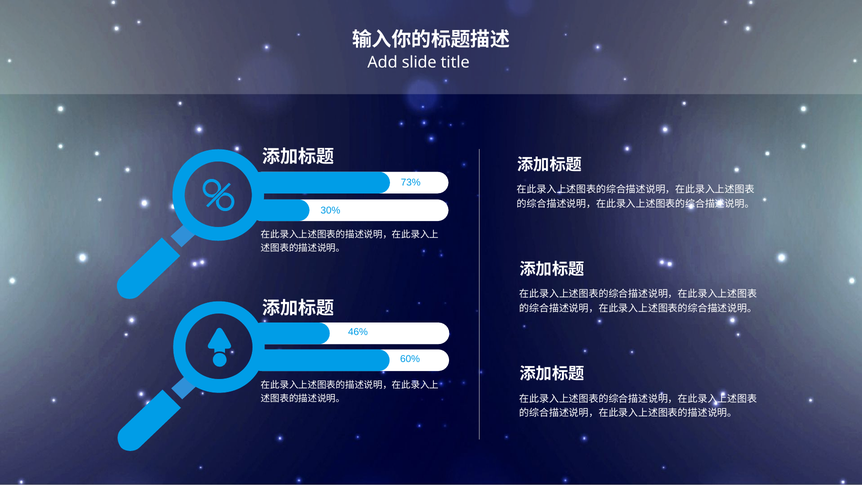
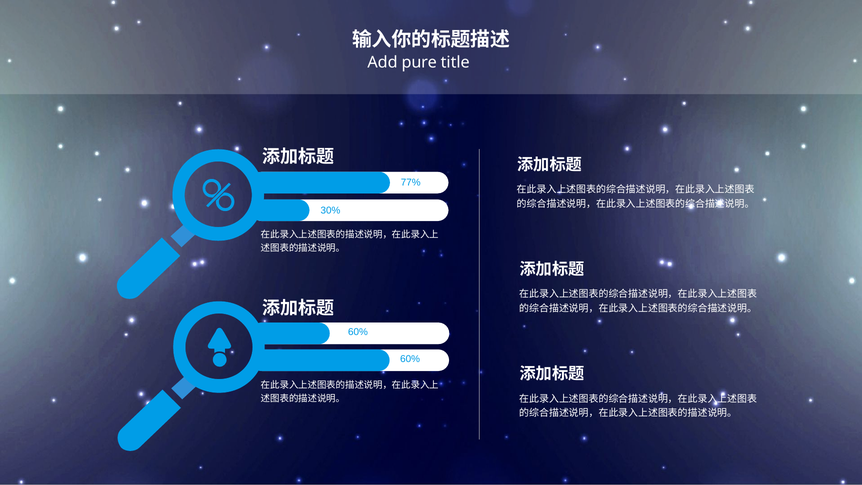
slide: slide -> pure (419, 62)
73%: 73% -> 77% (411, 182)
46%: 46% -> 60% (358, 332)
